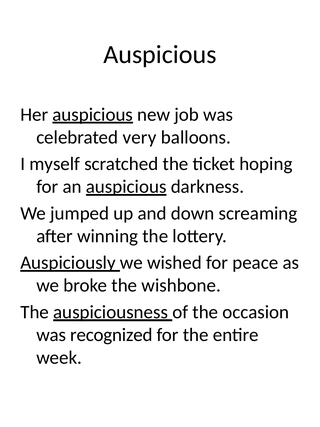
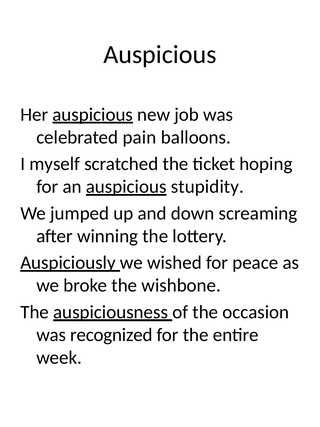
very: very -> pain (139, 137)
darkness: darkness -> stupidity (207, 187)
